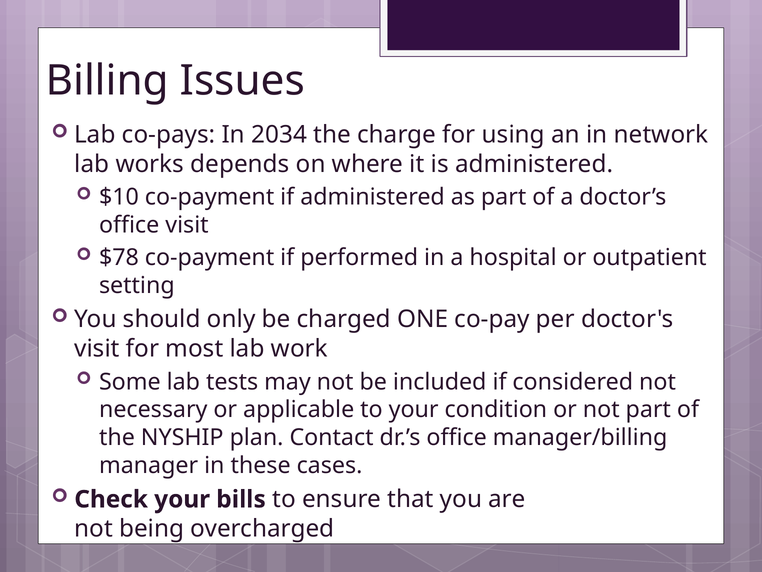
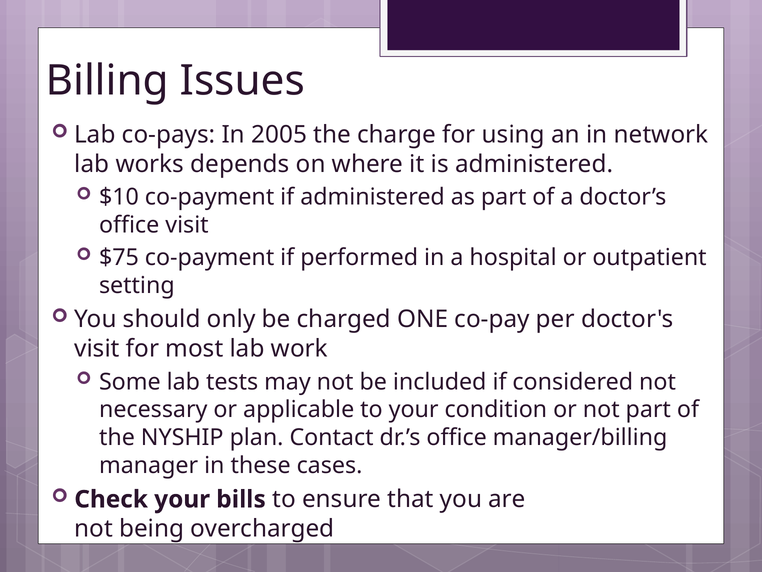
2034: 2034 -> 2005 (279, 135)
$78: $78 -> $75 (119, 258)
